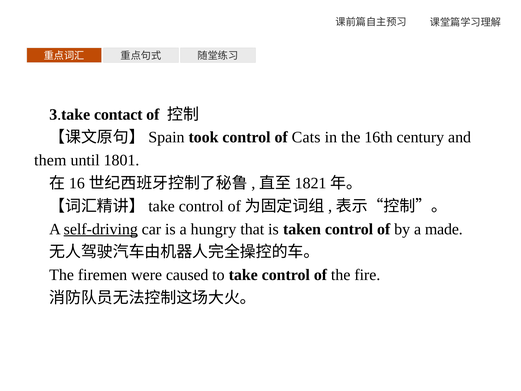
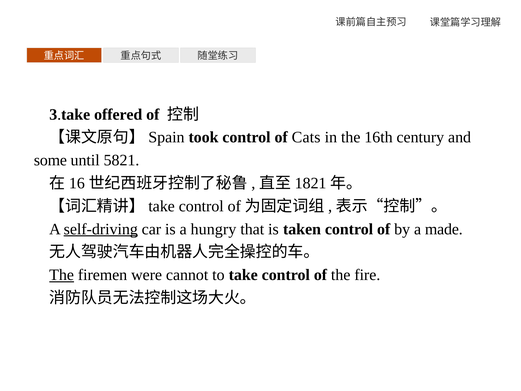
contact: contact -> offered (118, 114)
them: them -> some (50, 160)
1801: 1801 -> 5821 (122, 160)
The underline: none -> present (62, 275)
caused: caused -> cannot (187, 275)
